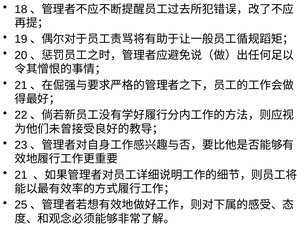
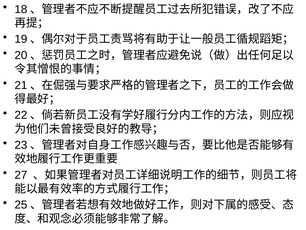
21: 21 -> 27 (21, 175)
